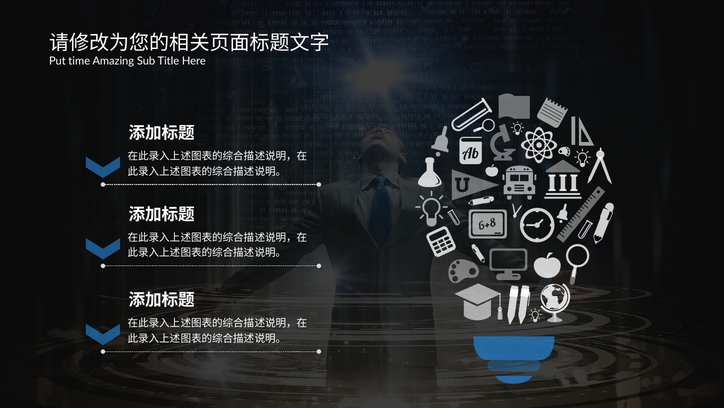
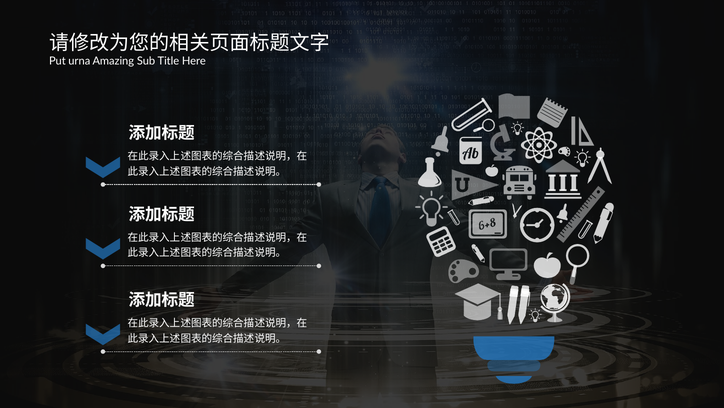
time: time -> urna (79, 61)
